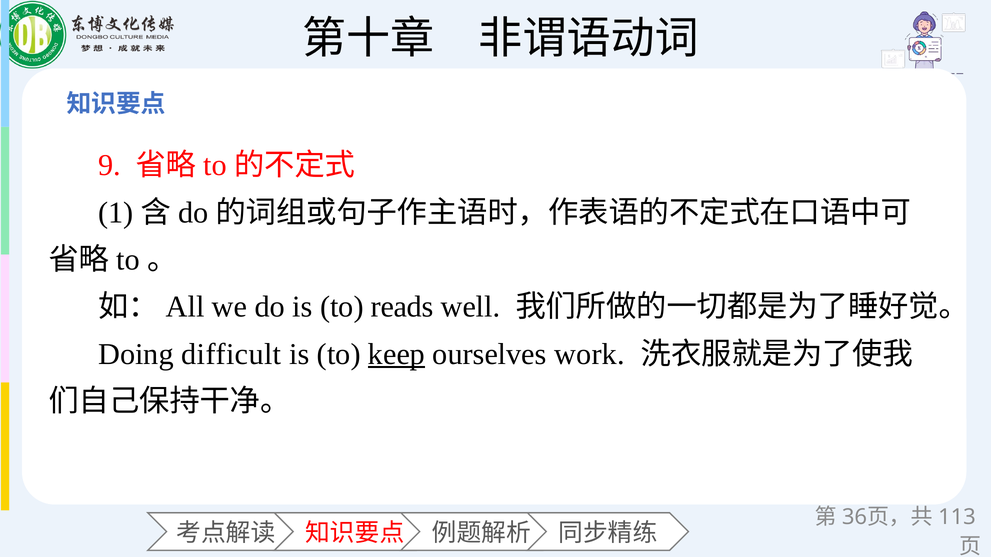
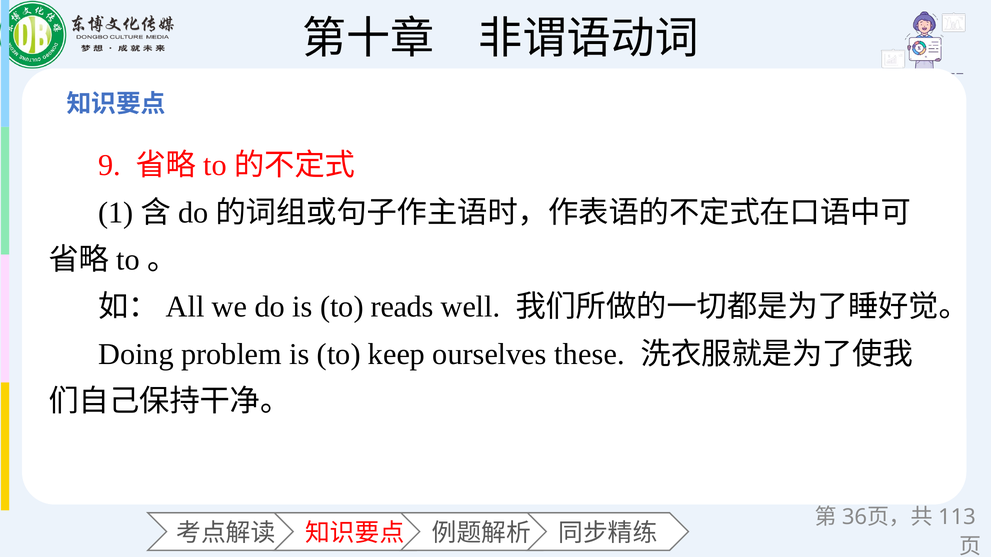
difficult: difficult -> problem (231, 354)
keep underline: present -> none (397, 354)
work: work -> these (590, 354)
